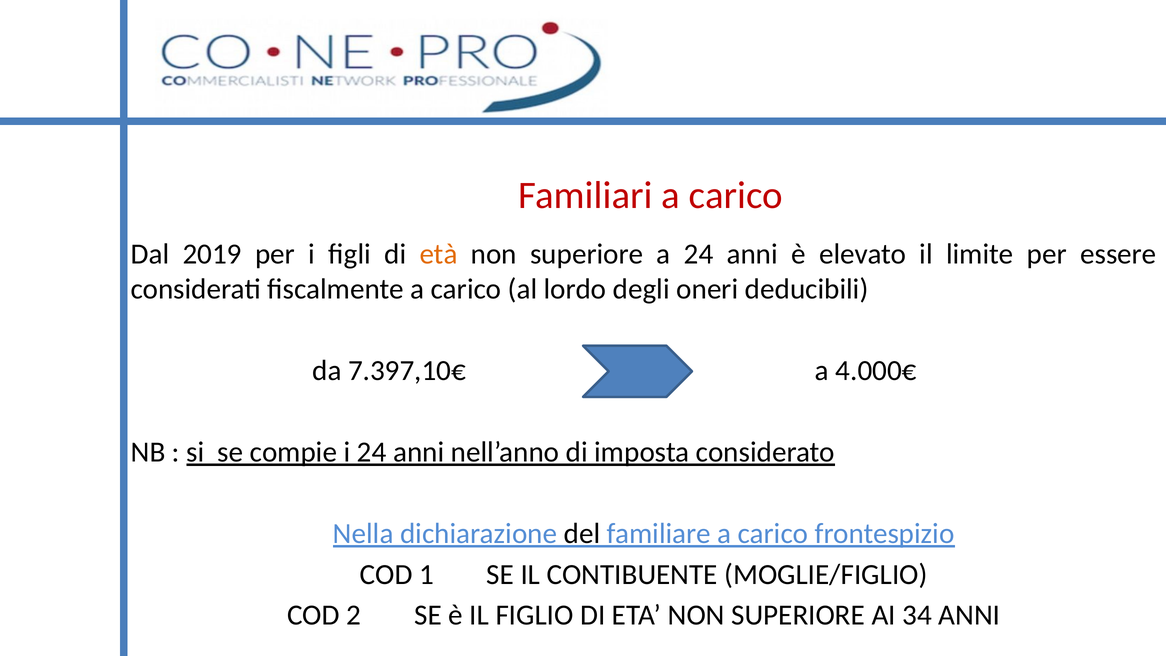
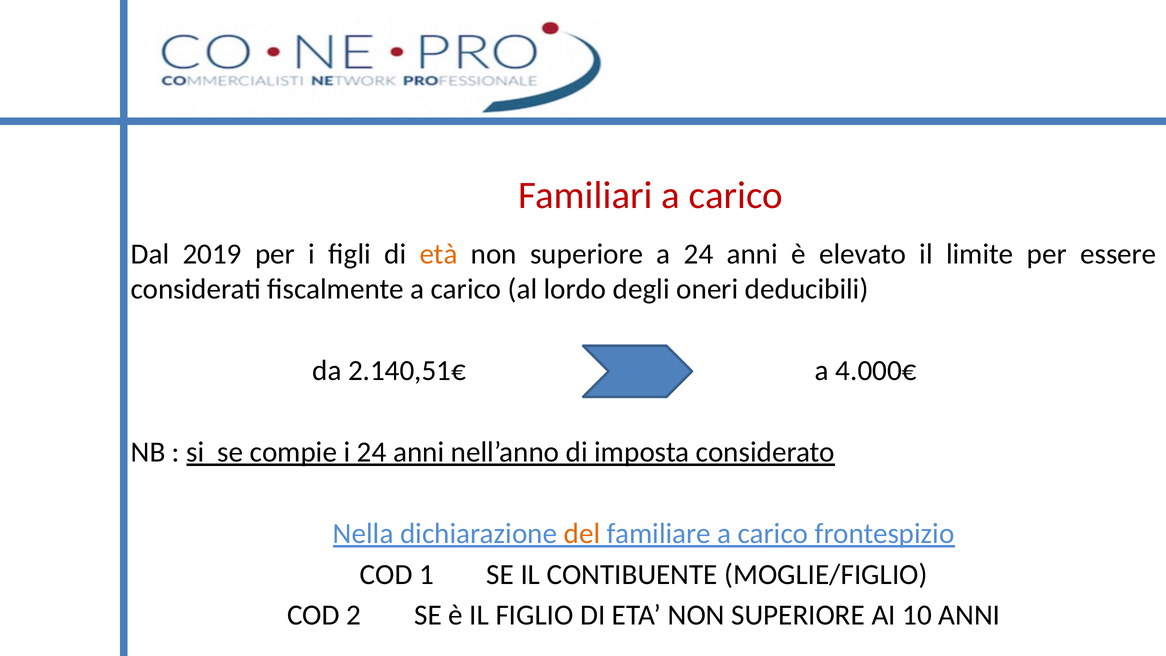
7.397,10€: 7.397,10€ -> 2.140,51€ (407, 370)
del colour: black -> orange (582, 534)
34: 34 -> 10 (917, 615)
